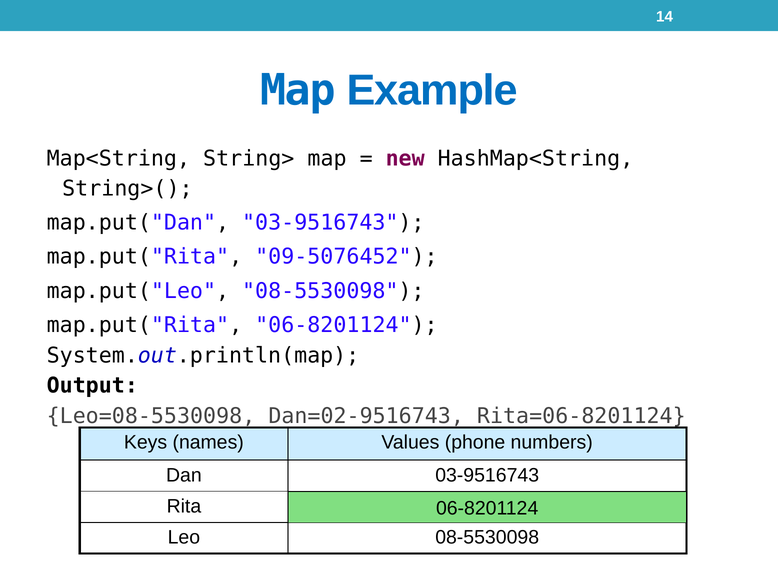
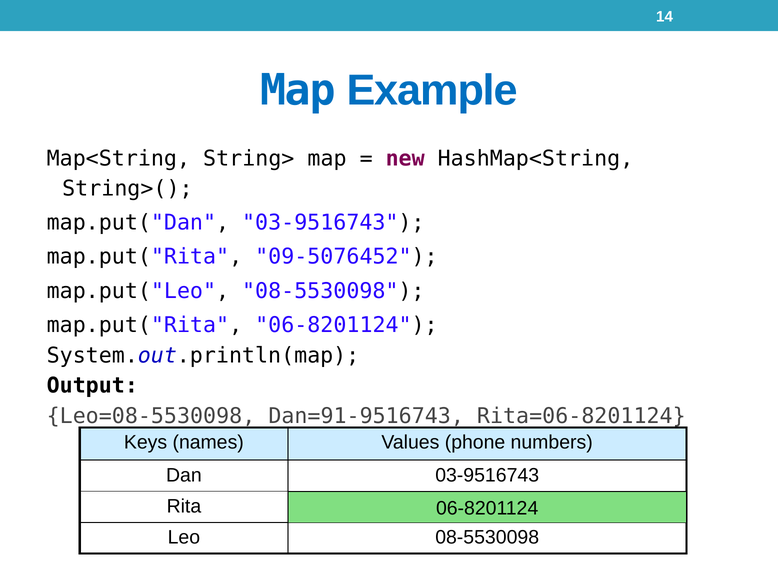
Dan=02-9516743: Dan=02-9516743 -> Dan=91-9516743 (366, 416)
